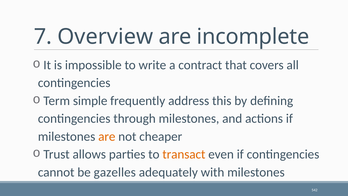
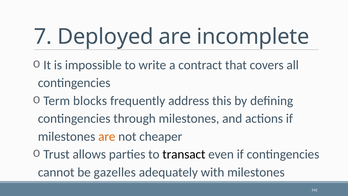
Overview: Overview -> Deployed (105, 37)
simple: simple -> blocks (90, 101)
transact colour: orange -> black (184, 154)
